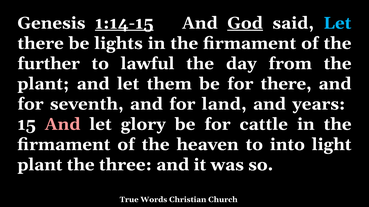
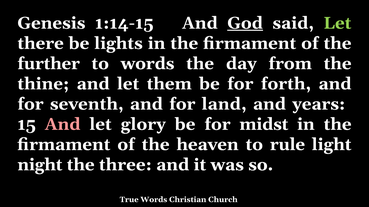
1:14-15 underline: present -> none (124, 23)
Let colour: light blue -> light green (337, 23)
to lawful: lawful -> words (148, 64)
plant: plant -> thine (43, 84)
for there: there -> forth (286, 84)
cattle: cattle -> midst (264, 125)
into: into -> rule (287, 145)
plant: plant -> night (40, 165)
